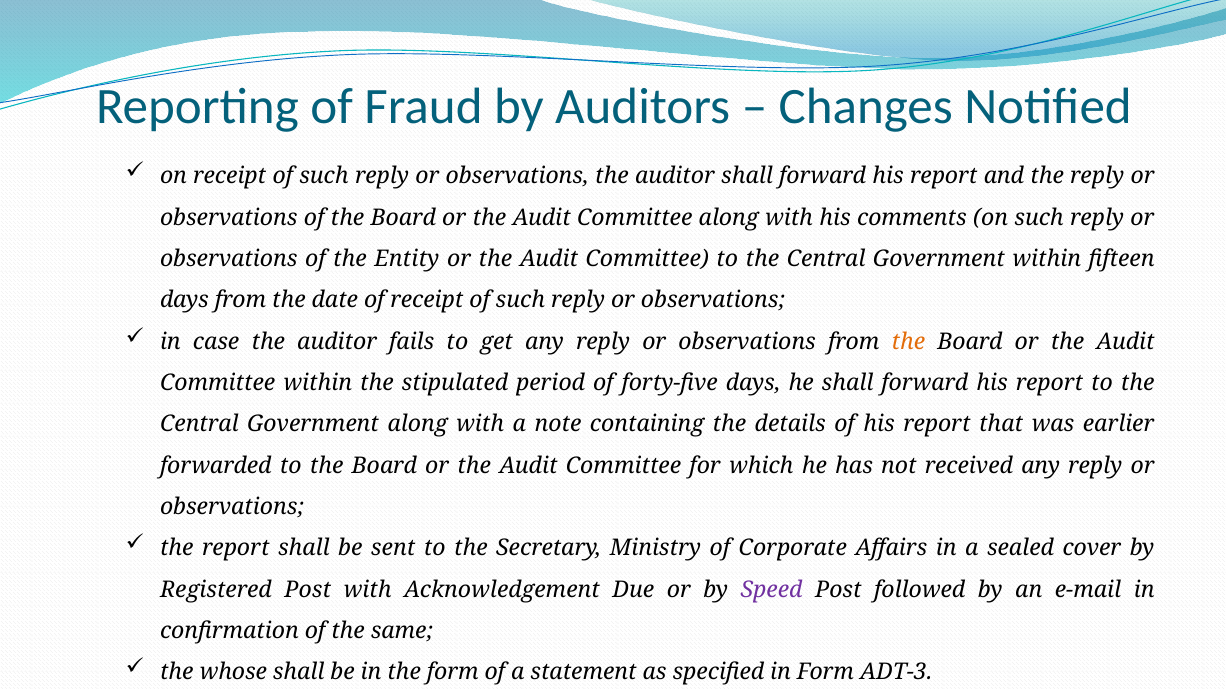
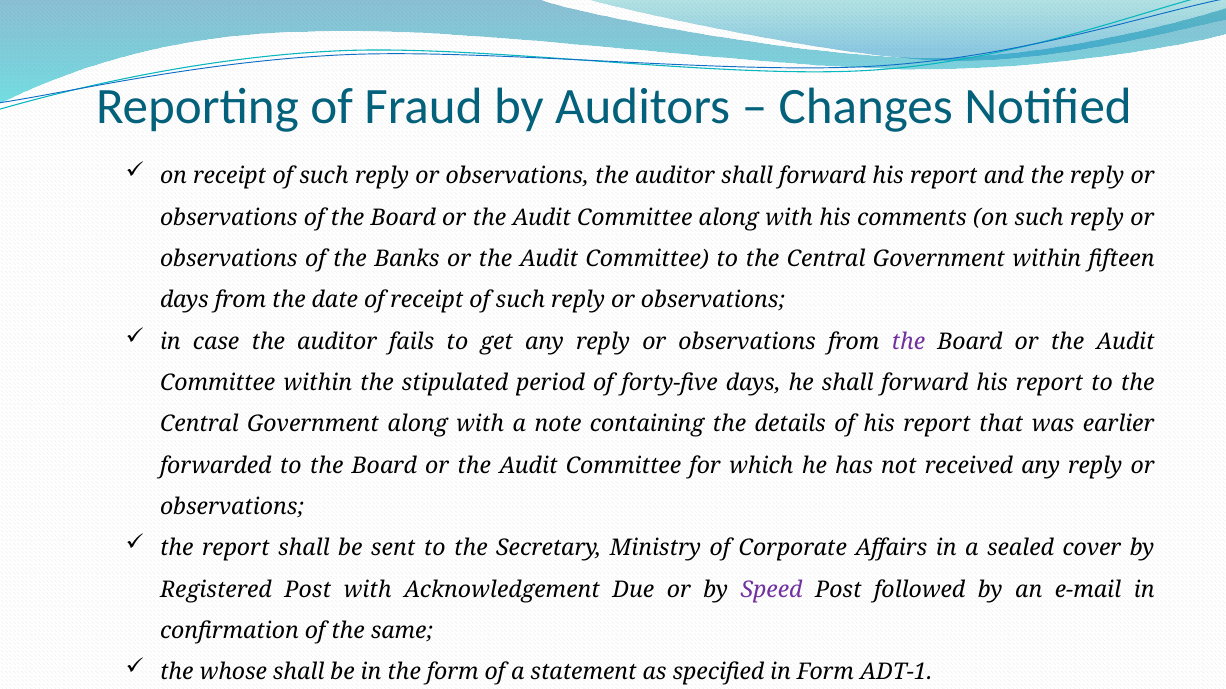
Entity: Entity -> Banks (407, 259)
the colour: orange -> purple (908, 342)
ADT-3: ADT-3 -> ADT-1 (896, 673)
